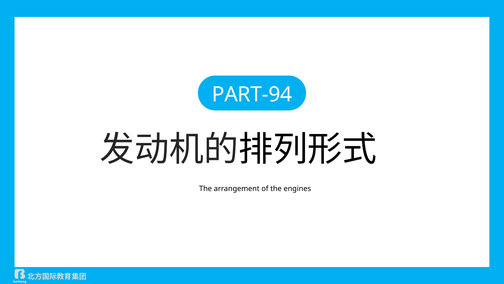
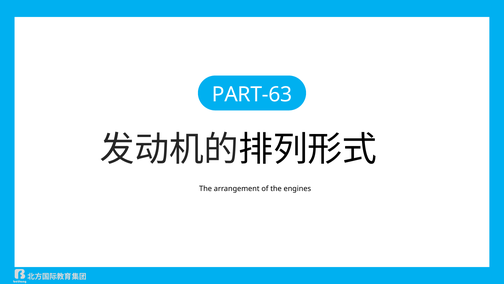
PART-94: PART-94 -> PART-63 (252, 94)
